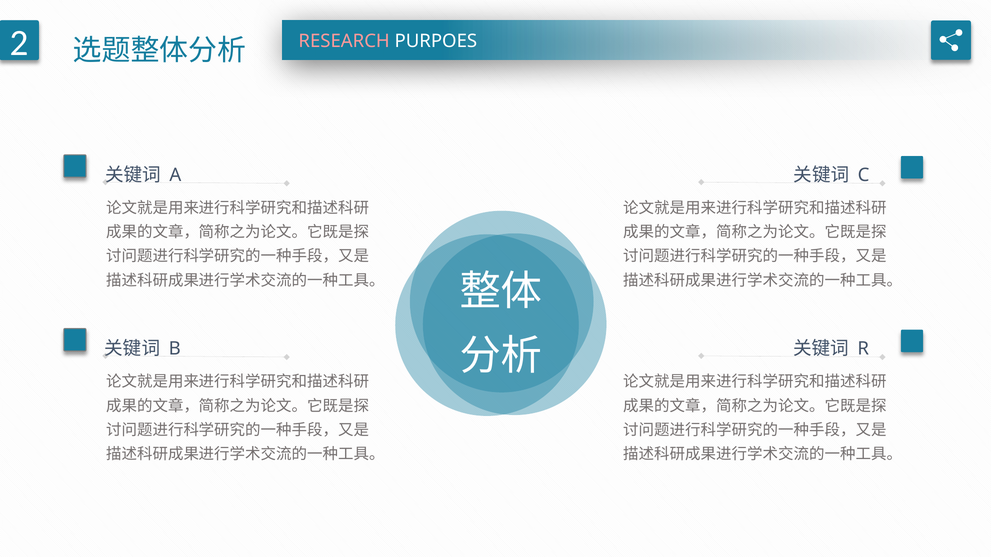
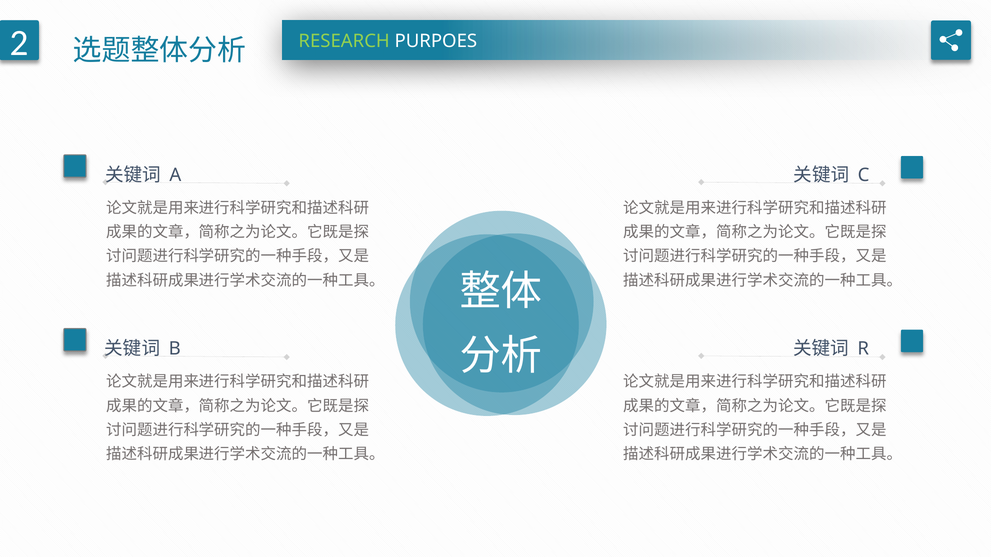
RESEARCH colour: pink -> light green (344, 41)
